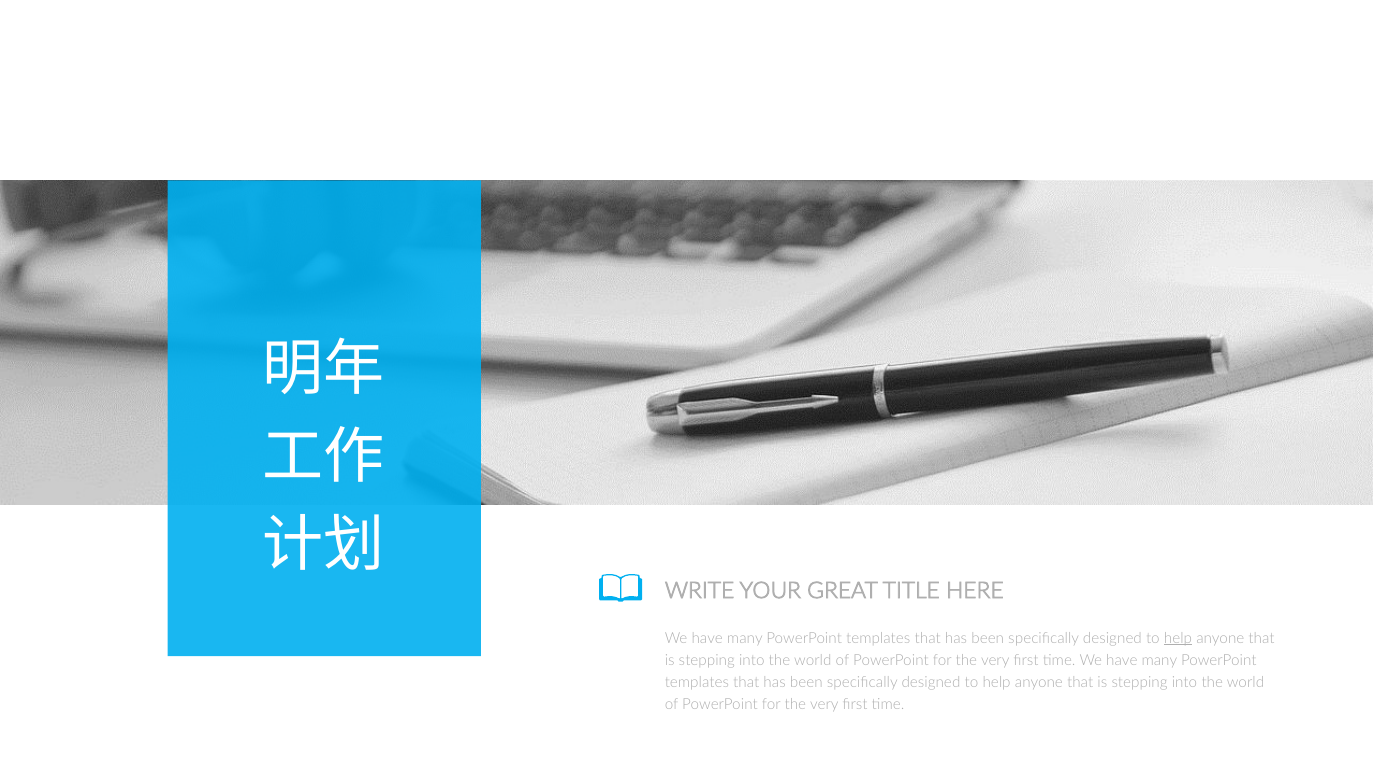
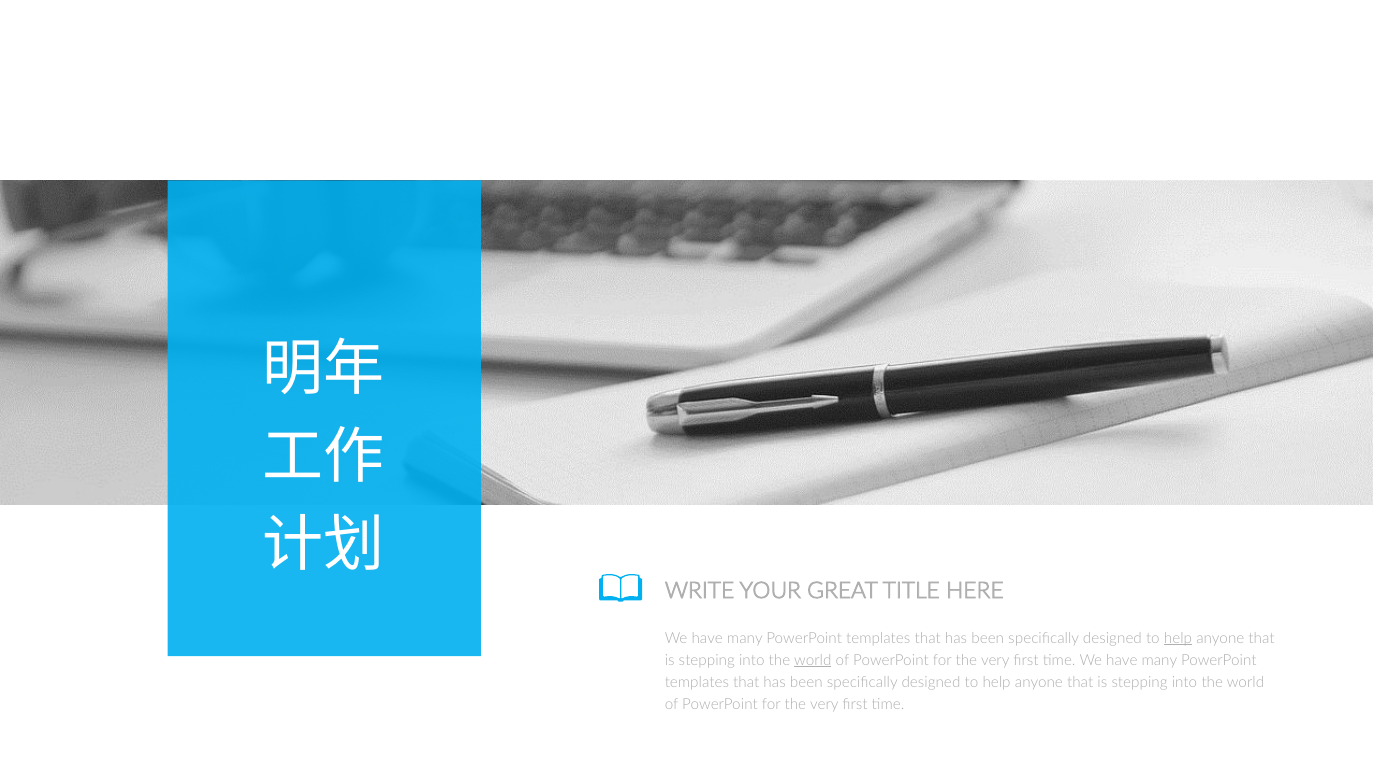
world underline: none -> present (813, 661)
